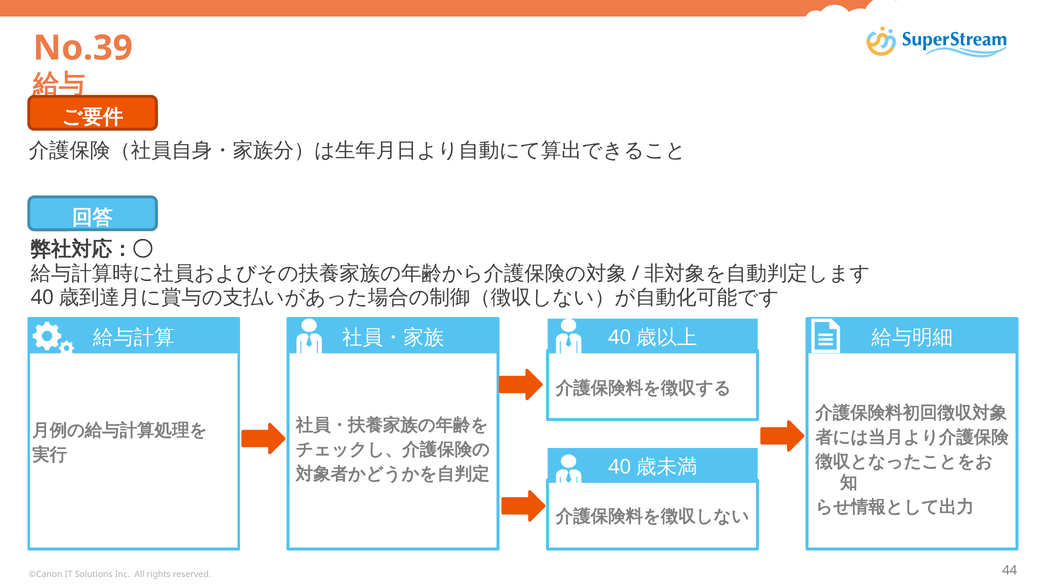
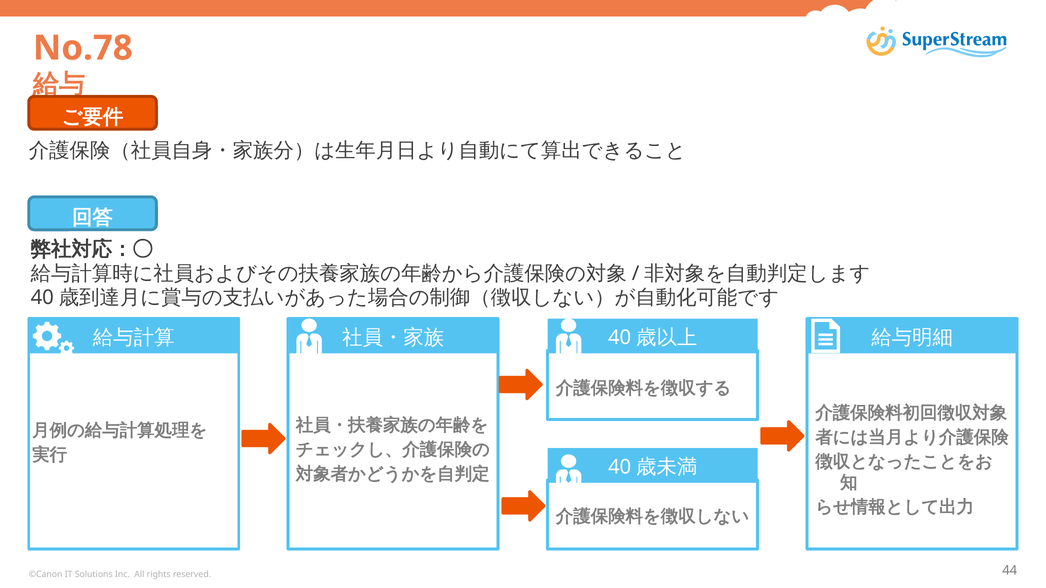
No.39: No.39 -> No.78 (83, 48)
